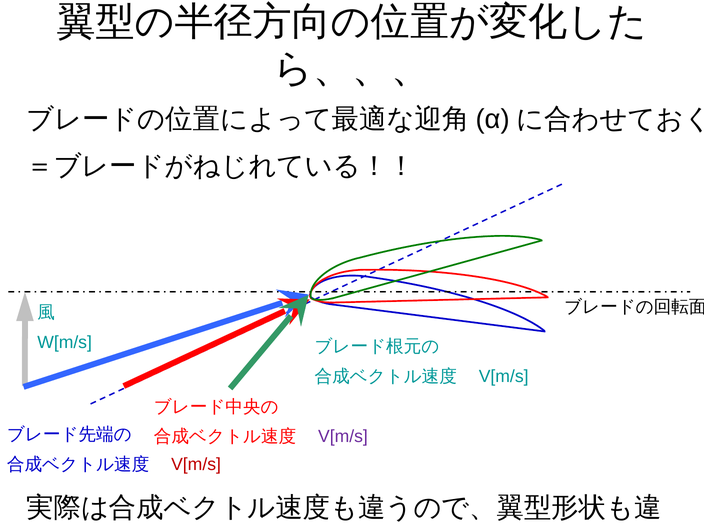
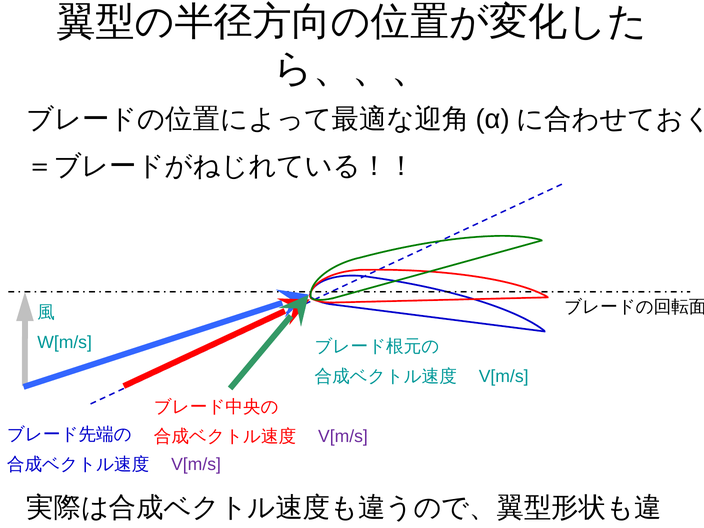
V[m/s colour: red -> purple (196, 464)
